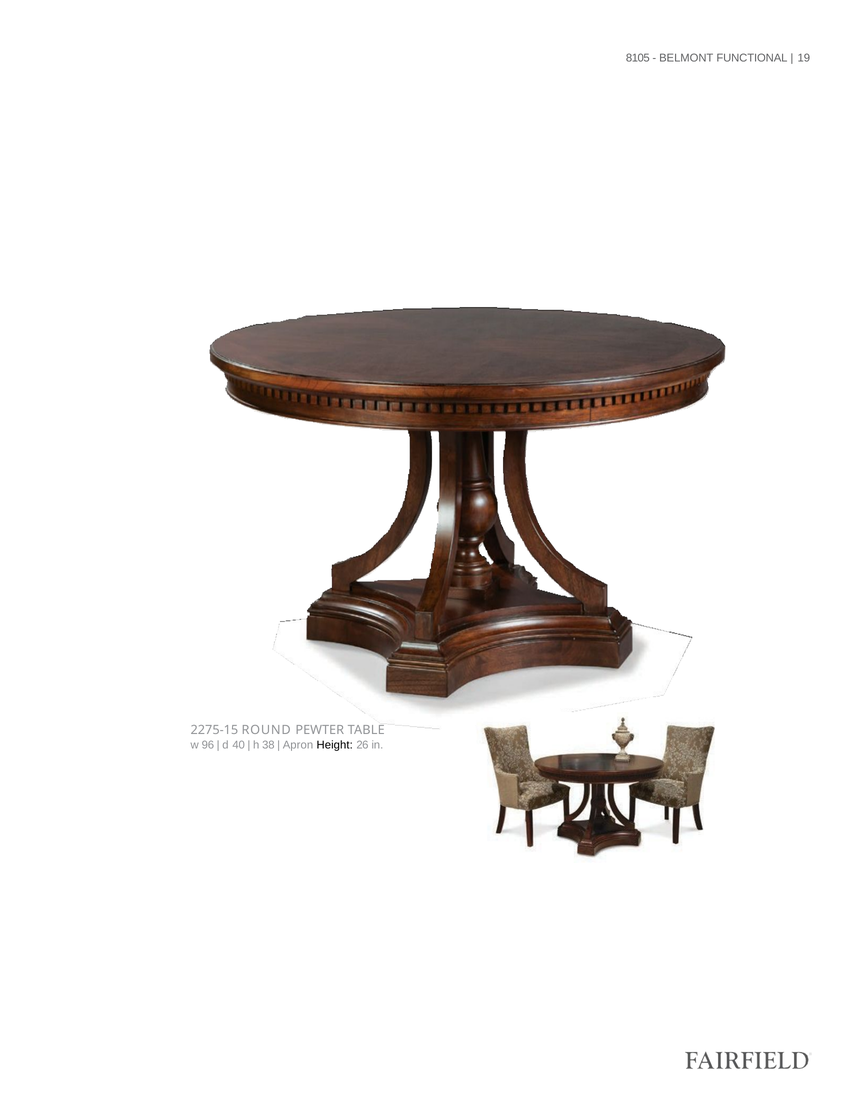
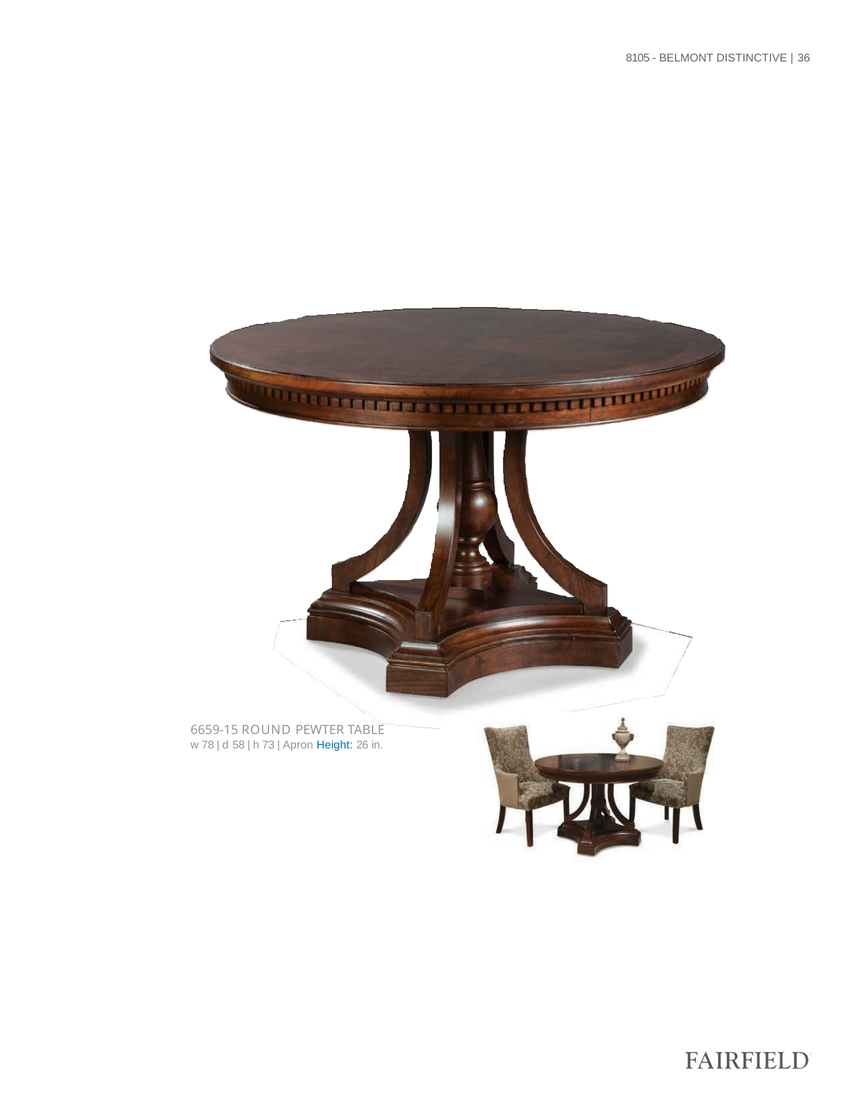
FUNCTIONAL: FUNCTIONAL -> DISTINCTIVE (752, 58)
19: 19 -> 36 (804, 58)
2275-15: 2275-15 -> 6659-15 (214, 730)
96: 96 -> 78 (208, 744)
40: 40 -> 58 (239, 744)
38: 38 -> 73 (268, 744)
Height colour: black -> blue (335, 744)
